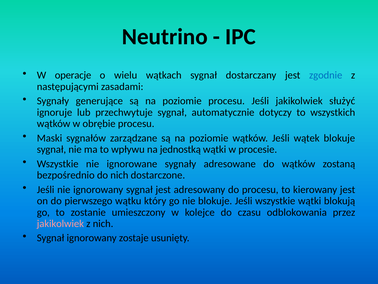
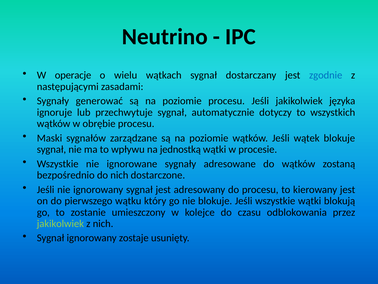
generujące: generujące -> generować (99, 101)
służyć: służyć -> języka (342, 101)
jakikolwiek colour: pink -> light green (60, 223)
